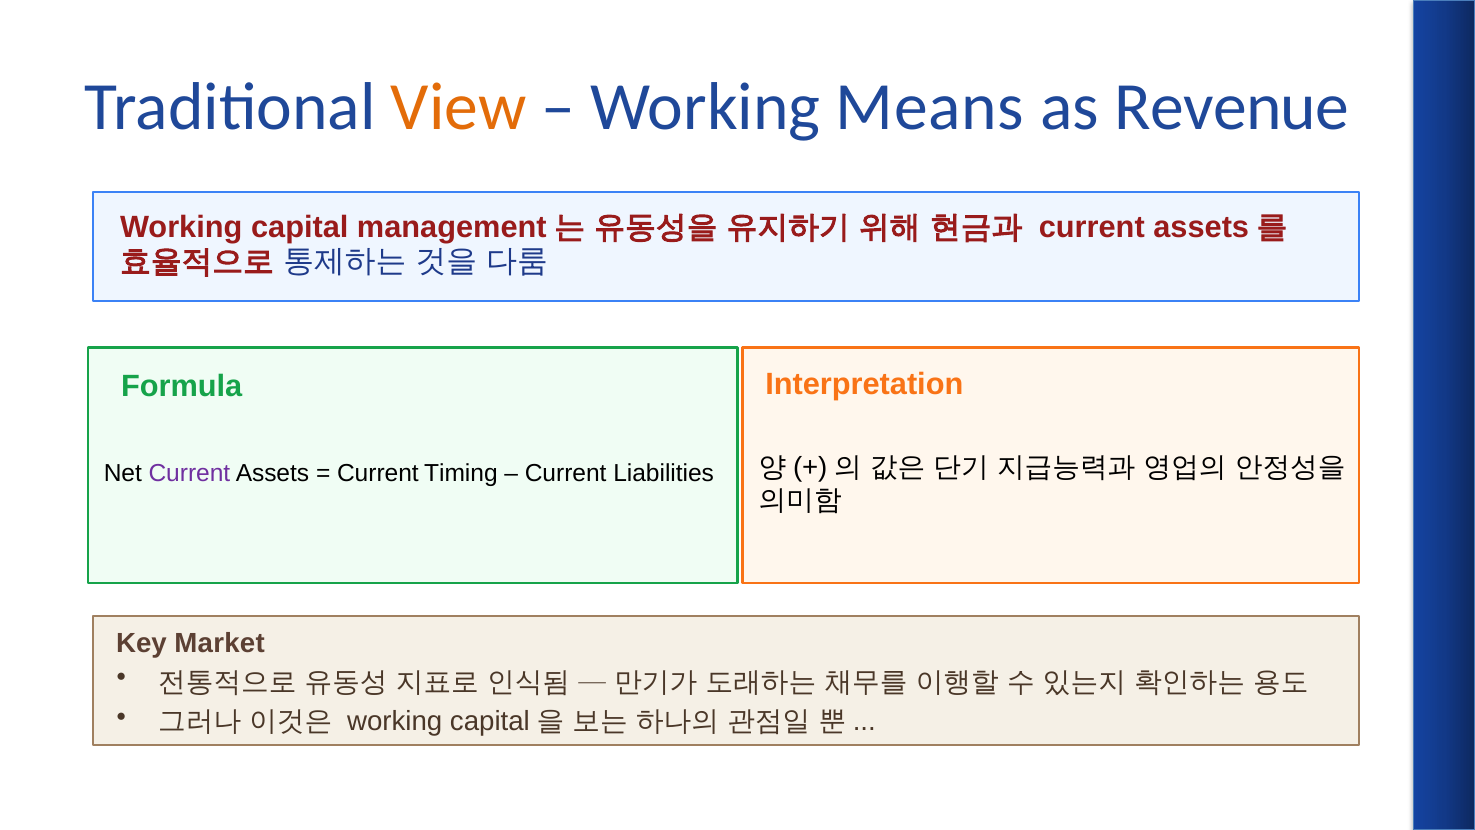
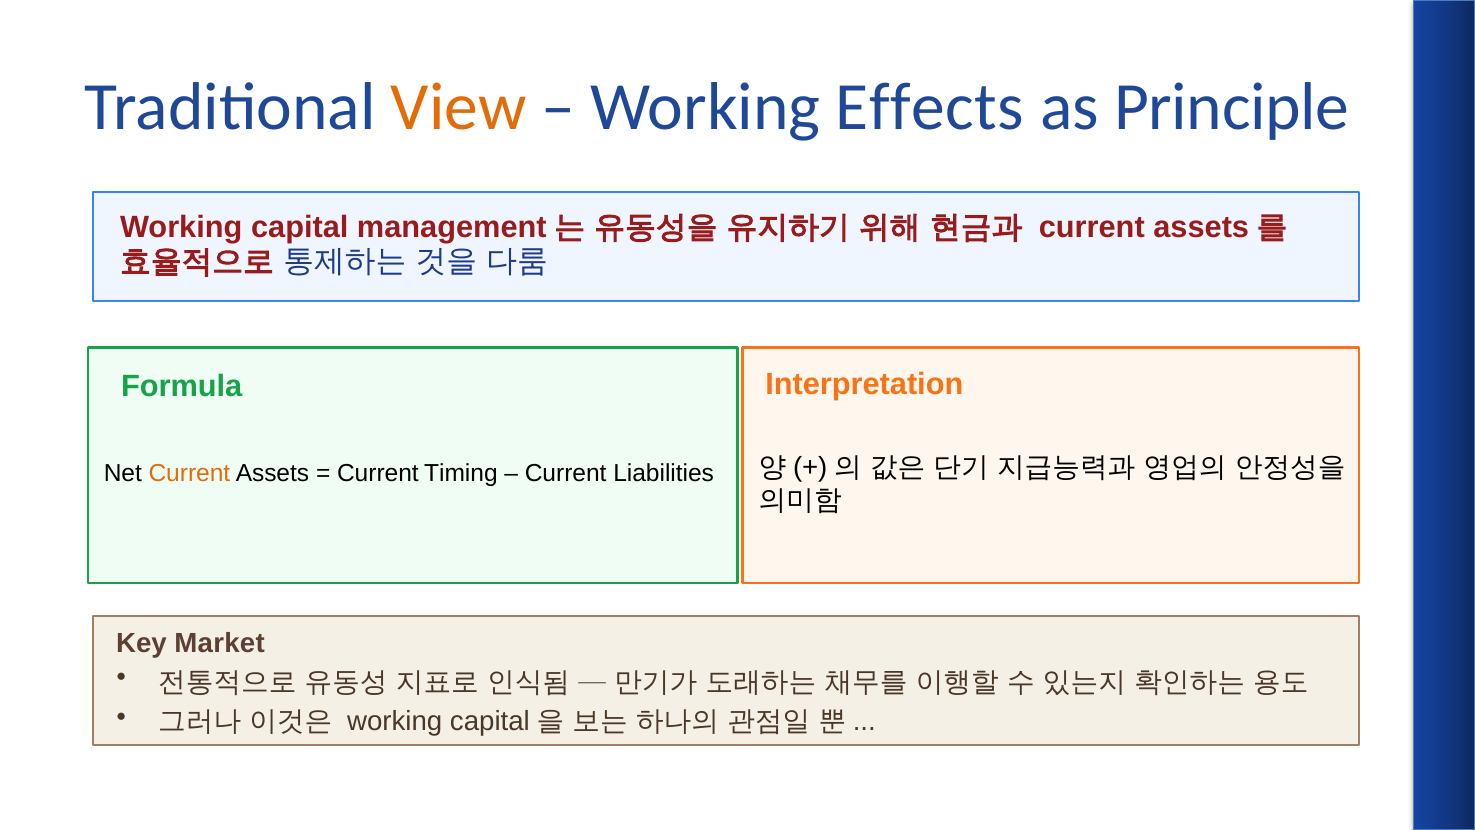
Means: Means -> Effects (930, 107)
Revenue: Revenue -> Principle (1232, 107)
Current colour: purple -> orange (189, 473)
